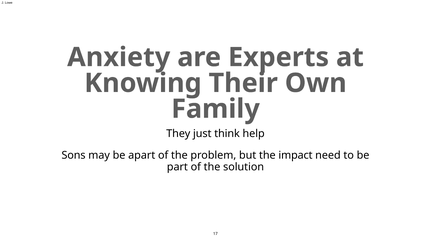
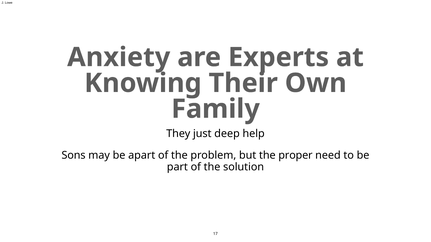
think: think -> deep (227, 134)
impact: impact -> proper (295, 156)
